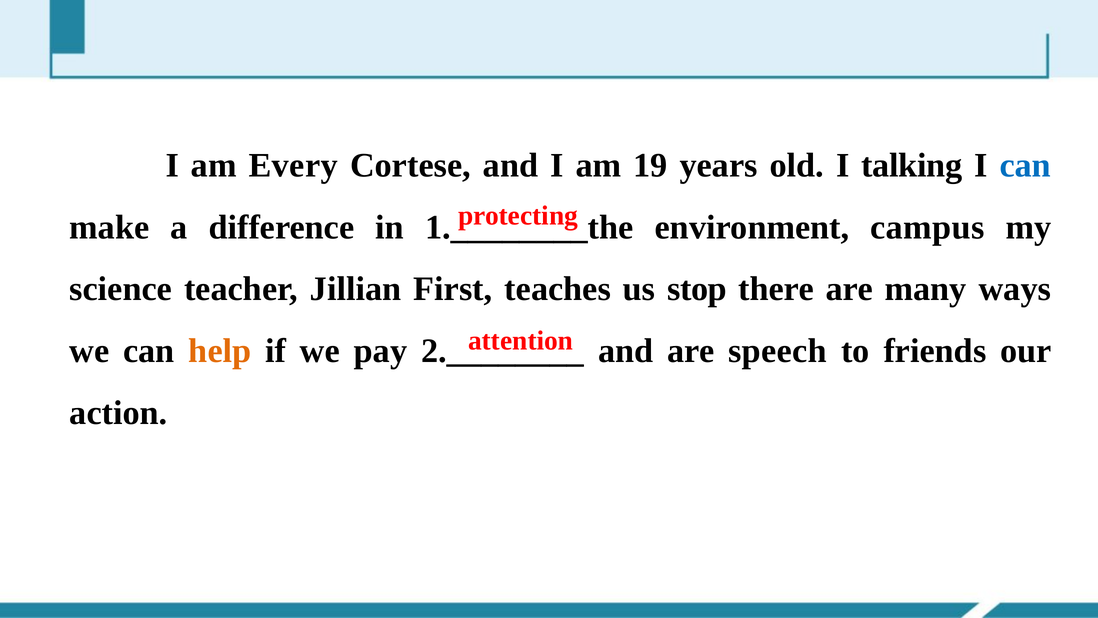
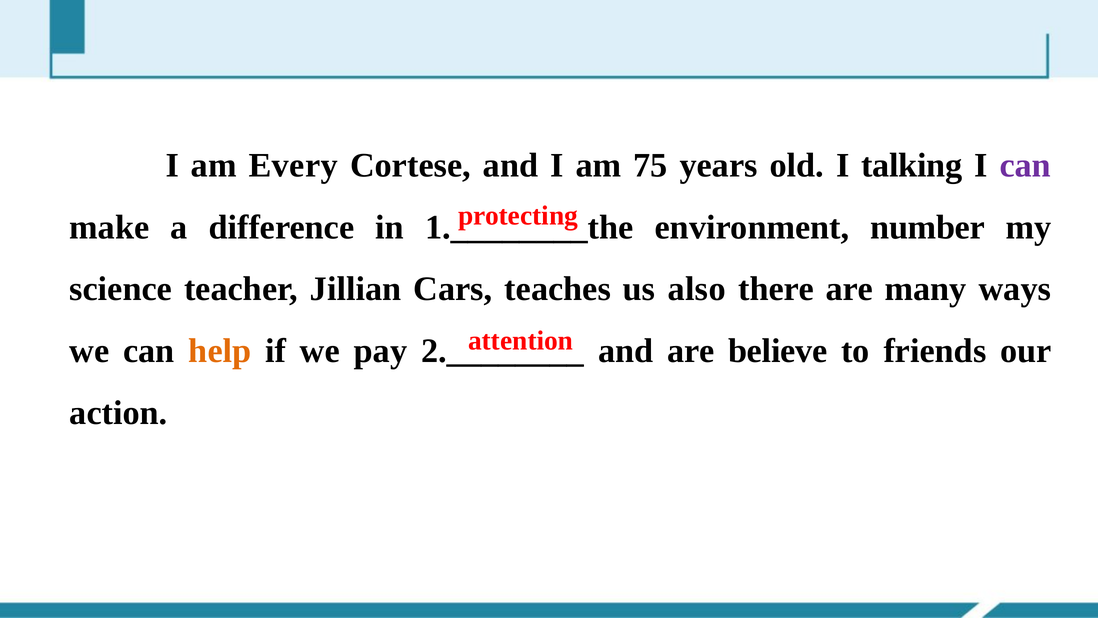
19: 19 -> 75 (650, 165)
can colour: blue -> purple (1025, 165)
campus: campus -> number (928, 227)
First: First -> Cars (453, 289)
stop: stop -> also (697, 289)
speech: speech -> believe (778, 351)
